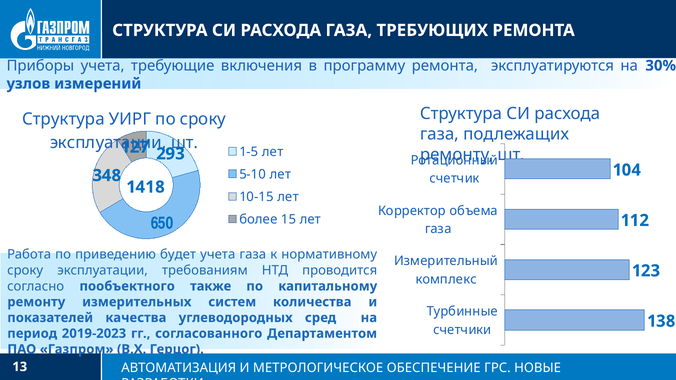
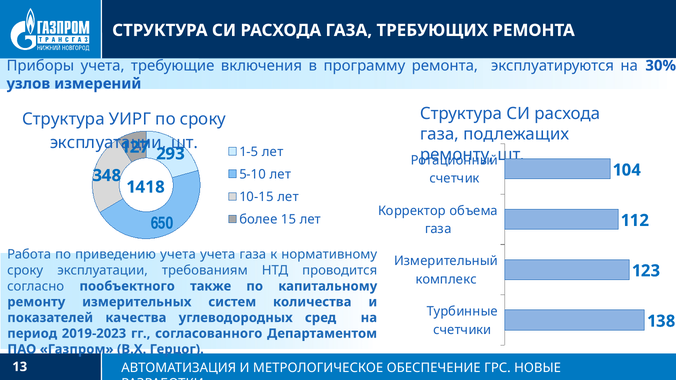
приведению будет: будет -> учета (178, 255)
